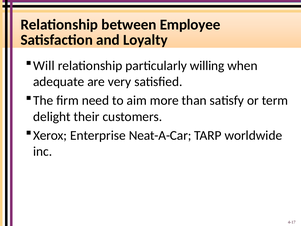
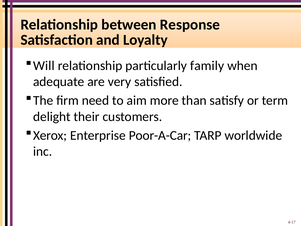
Employee: Employee -> Response (190, 25)
willing: willing -> family (207, 66)
Neat-A-Car: Neat-A-Car -> Poor-A-Car (160, 135)
